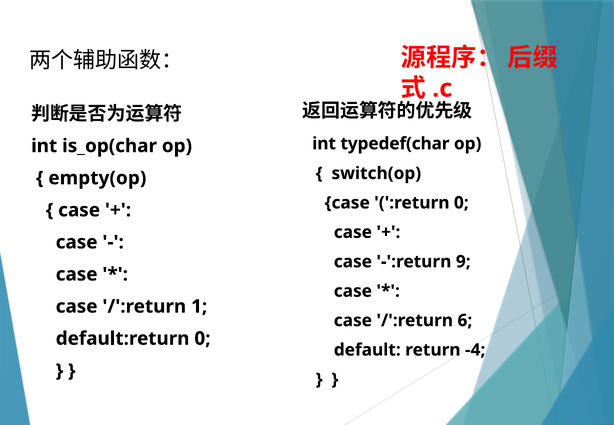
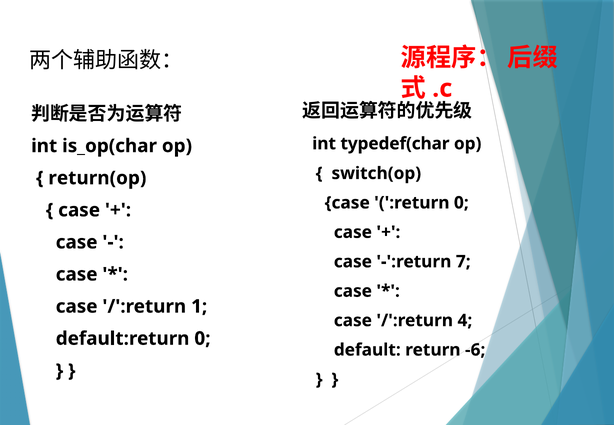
empty(op: empty(op -> return(op (97, 178)
9: 9 -> 7 (463, 262)
6: 6 -> 4 (465, 321)
-4: -4 -> -6 (475, 350)
